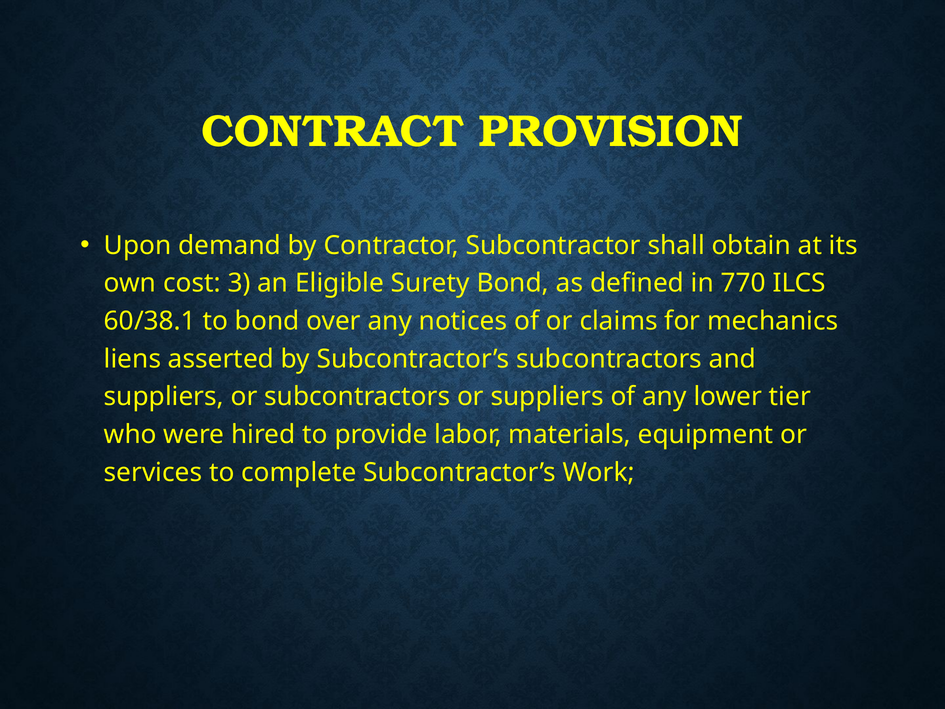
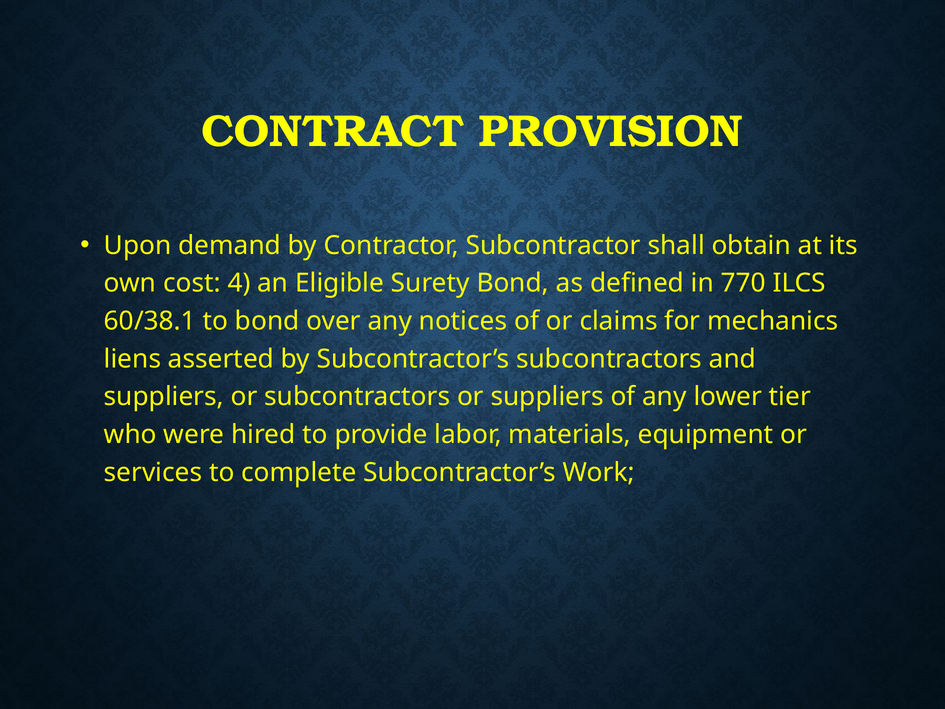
3: 3 -> 4 (239, 283)
